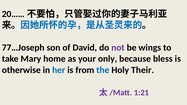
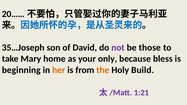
77…Joseph: 77…Joseph -> 35…Joseph (23, 48)
wings: wings -> those (150, 48)
otherwise: otherwise -> beginning (21, 70)
her colour: blue -> orange (59, 70)
the colour: blue -> orange (103, 70)
Their: Their -> Build (143, 70)
